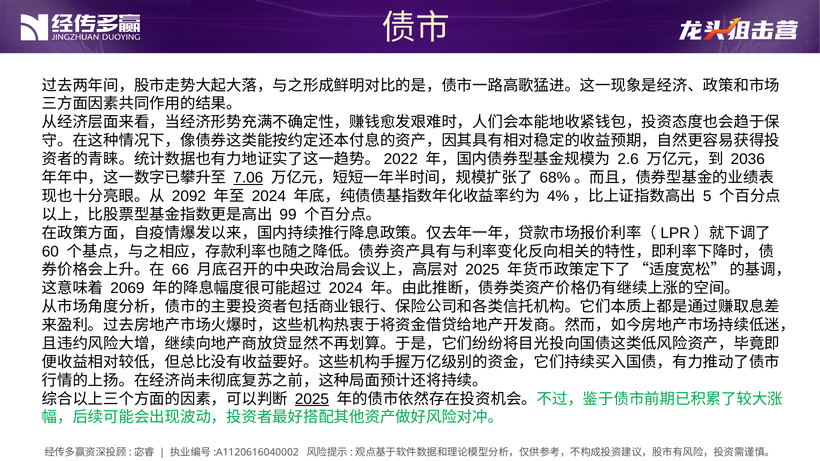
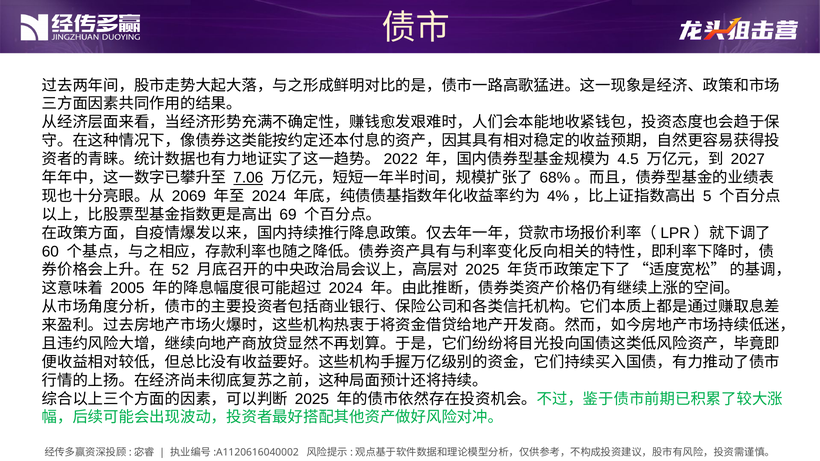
2.6: 2.6 -> 4.5 (628, 159)
2036: 2036 -> 2027 (748, 159)
2092: 2092 -> 2069 (189, 196)
99: 99 -> 69 (288, 215)
66: 66 -> 52 (180, 270)
2069: 2069 -> 2005 (127, 288)
2025 underline: present -> none (312, 399)
